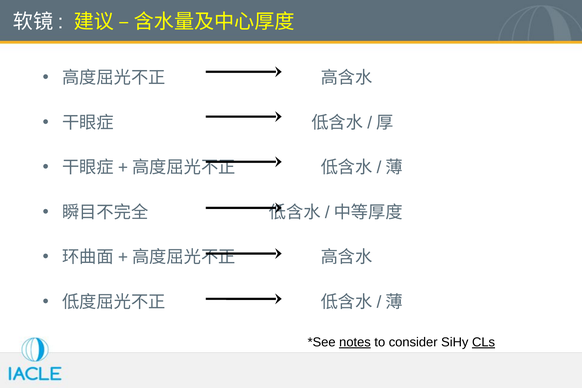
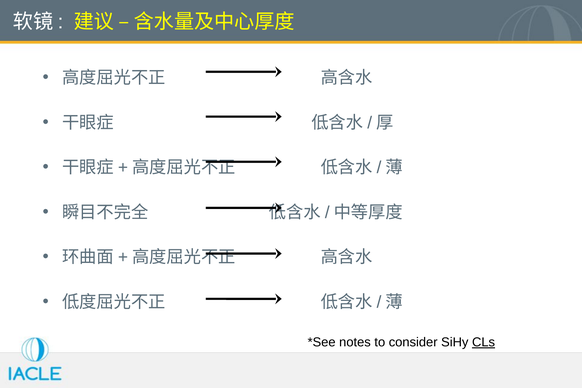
notes underline: present -> none (355, 342)
